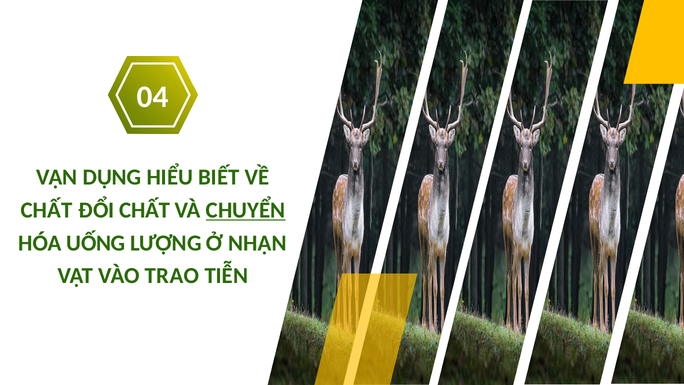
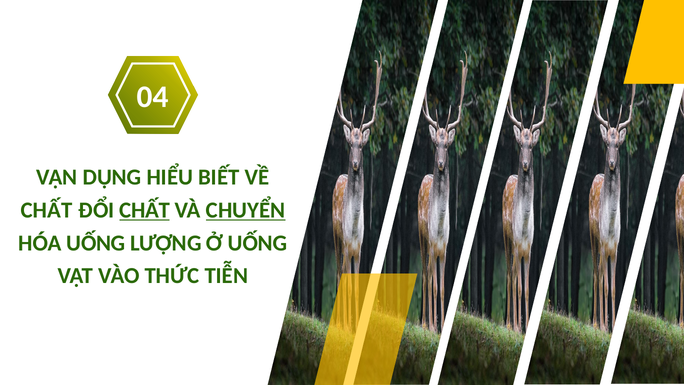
CHẤT underline: none -> present (145, 210)
Ở NHẬN: NHẬN -> UỐNG (258, 243)
TRAO: TRAO -> THỨC (172, 276)
